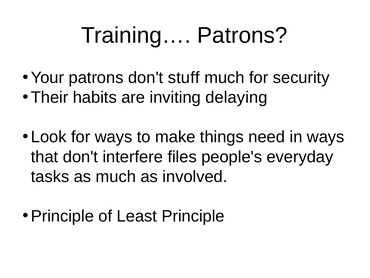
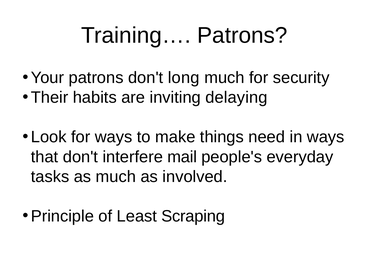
stuff: stuff -> long (184, 78)
files: files -> mail (182, 157)
Least Principle: Principle -> Scraping (193, 216)
